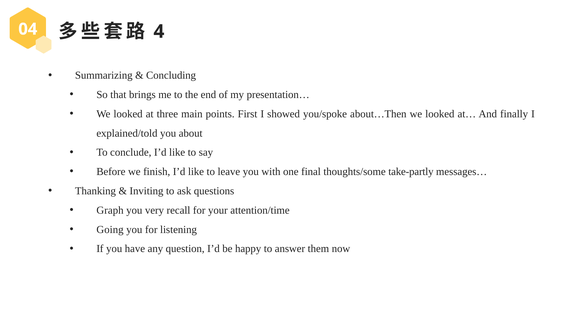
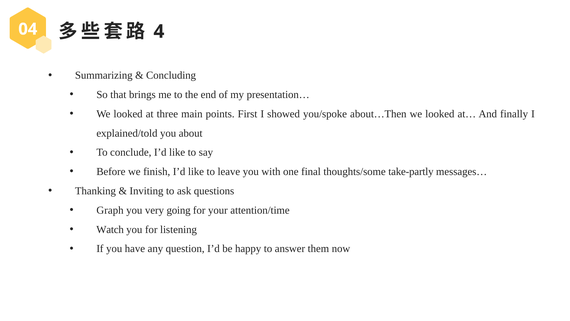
recall: recall -> going (179, 210)
Going: Going -> Watch (110, 229)
